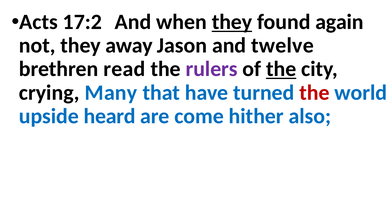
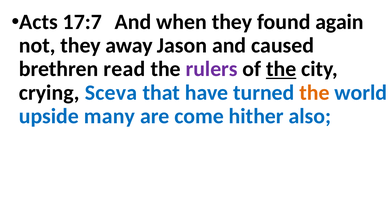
17:2: 17:2 -> 17:7 (82, 22)
they underline: present -> none (232, 22)
twelve: twelve -> caused (283, 46)
Many: Many -> Sceva (111, 93)
the colour: red -> orange (314, 93)
heard: heard -> many (109, 116)
